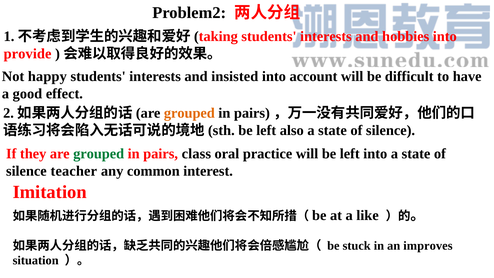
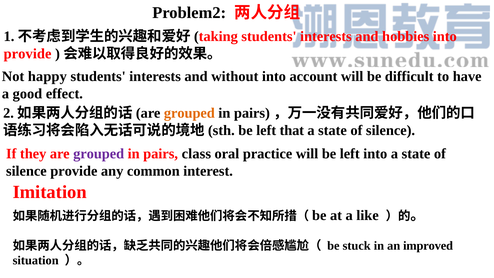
insisted: insisted -> without (235, 76)
also: also -> that (292, 130)
grouped colour: green -> purple (99, 154)
silence teacher: teacher -> provide (74, 171)
improves: improves -> improved (428, 246)
